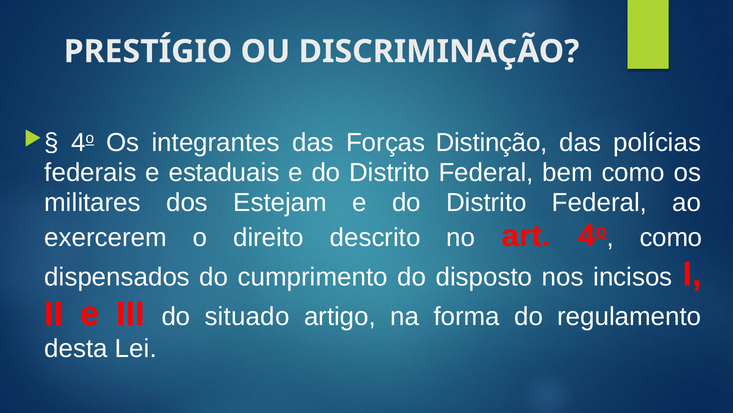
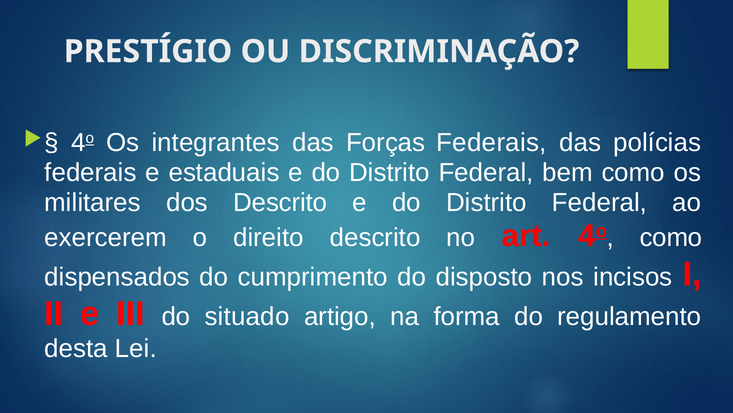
Forças Distinção: Distinção -> Federais (491, 142)
dos Estejam: Estejam -> Descrito (280, 202)
